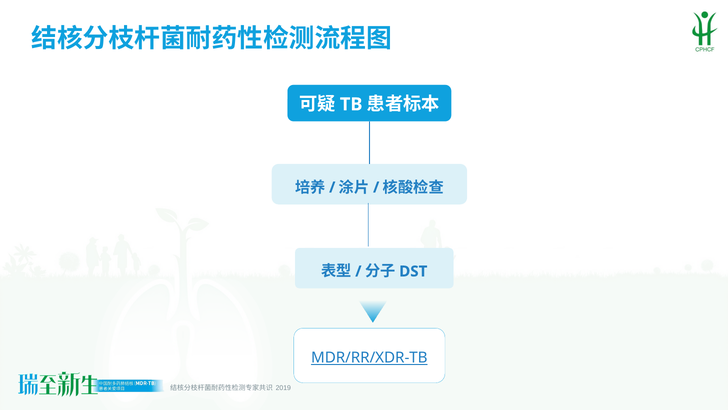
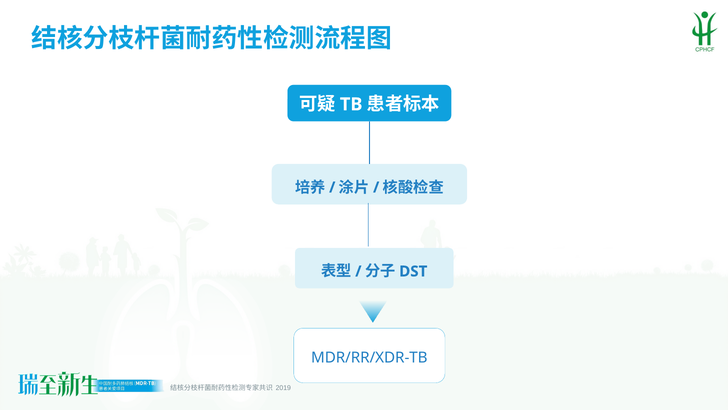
MDR/RR/XDR-TB underline: present -> none (369, 357)
